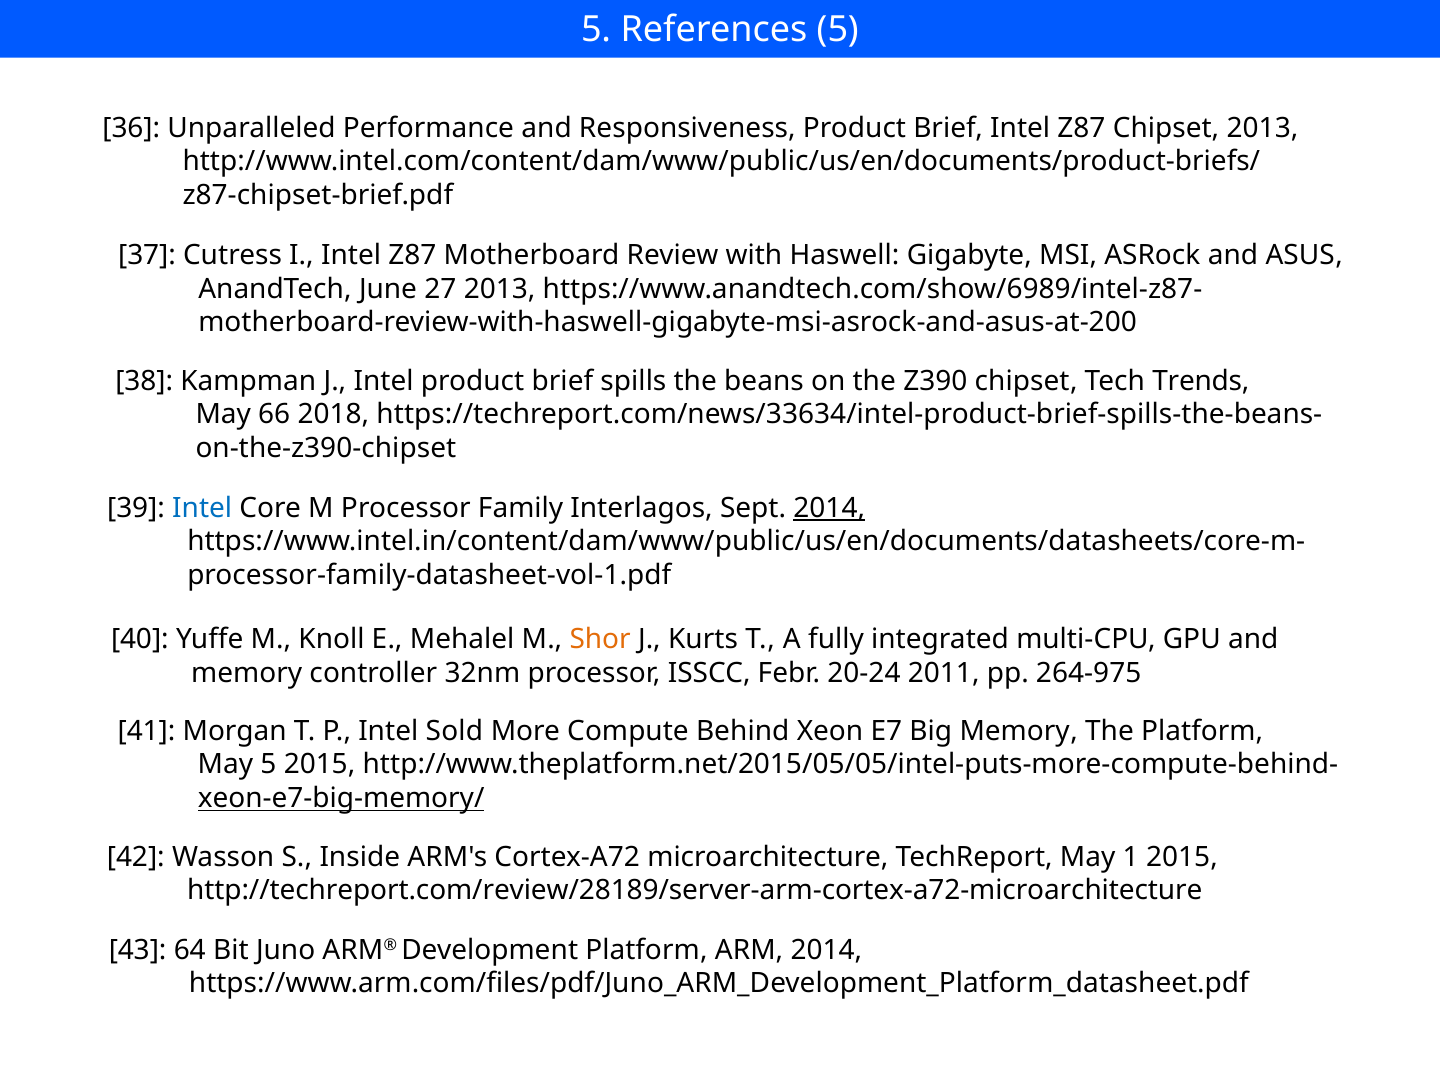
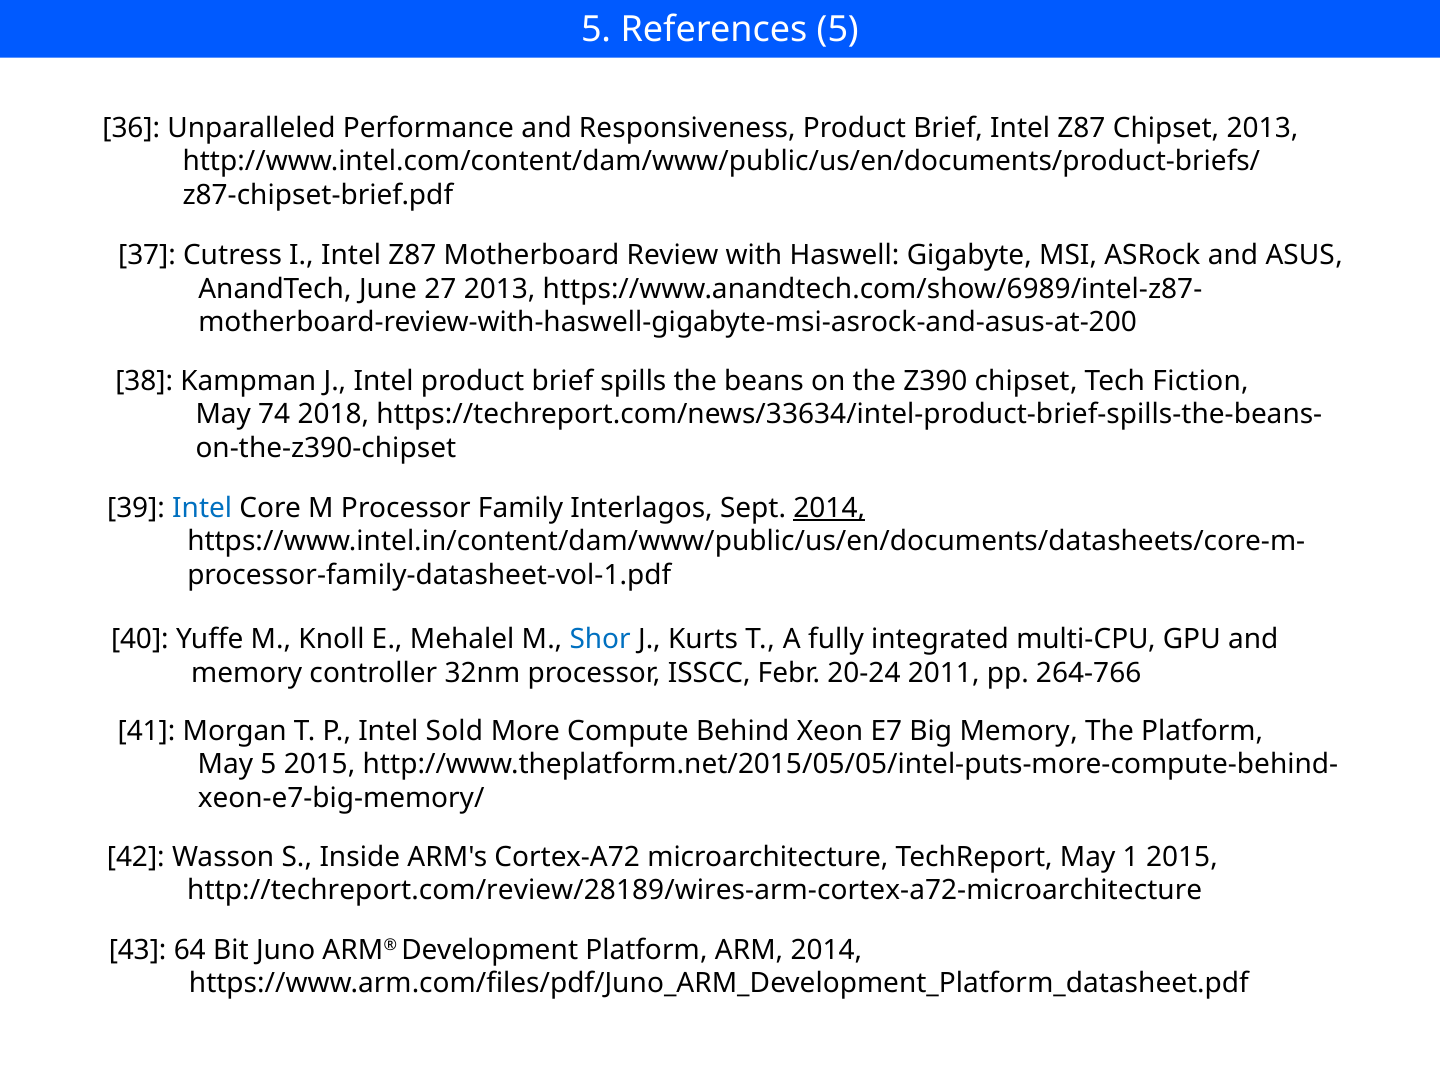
Trends: Trends -> Fiction (1201, 381)
66: 66 -> 74 (274, 415)
Shor colour: orange -> blue (600, 639)
264-975: 264-975 -> 264-766 (1089, 673)
xeon-e7-big-memory/ underline: present -> none (341, 798)
http://techreport.com/review/28189/server-arm-cortex-a72-microarchitecture: http://techreport.com/review/28189/server-arm-cortex-a72-microarchitecture -> http://techreport.com/review/28189/wires-arm-cortex-a72-microarchitecture (695, 891)
